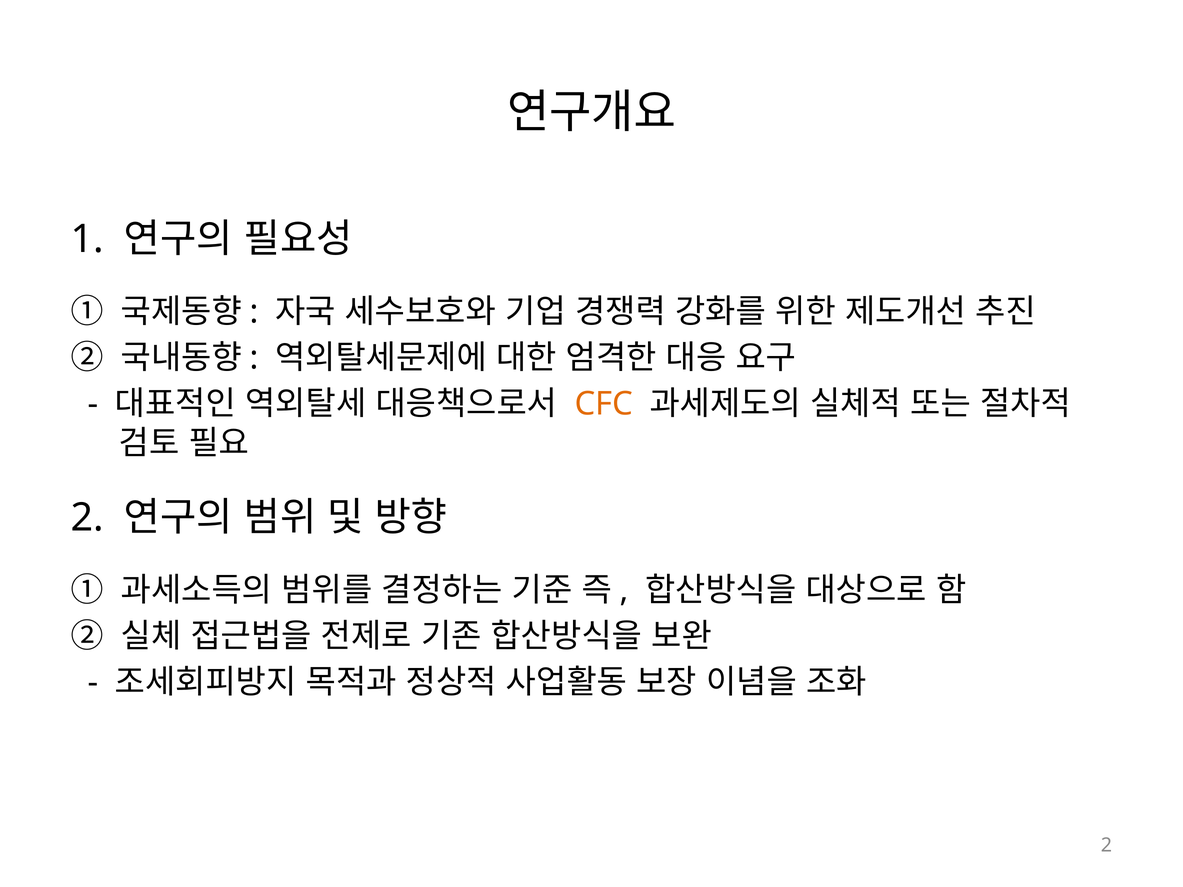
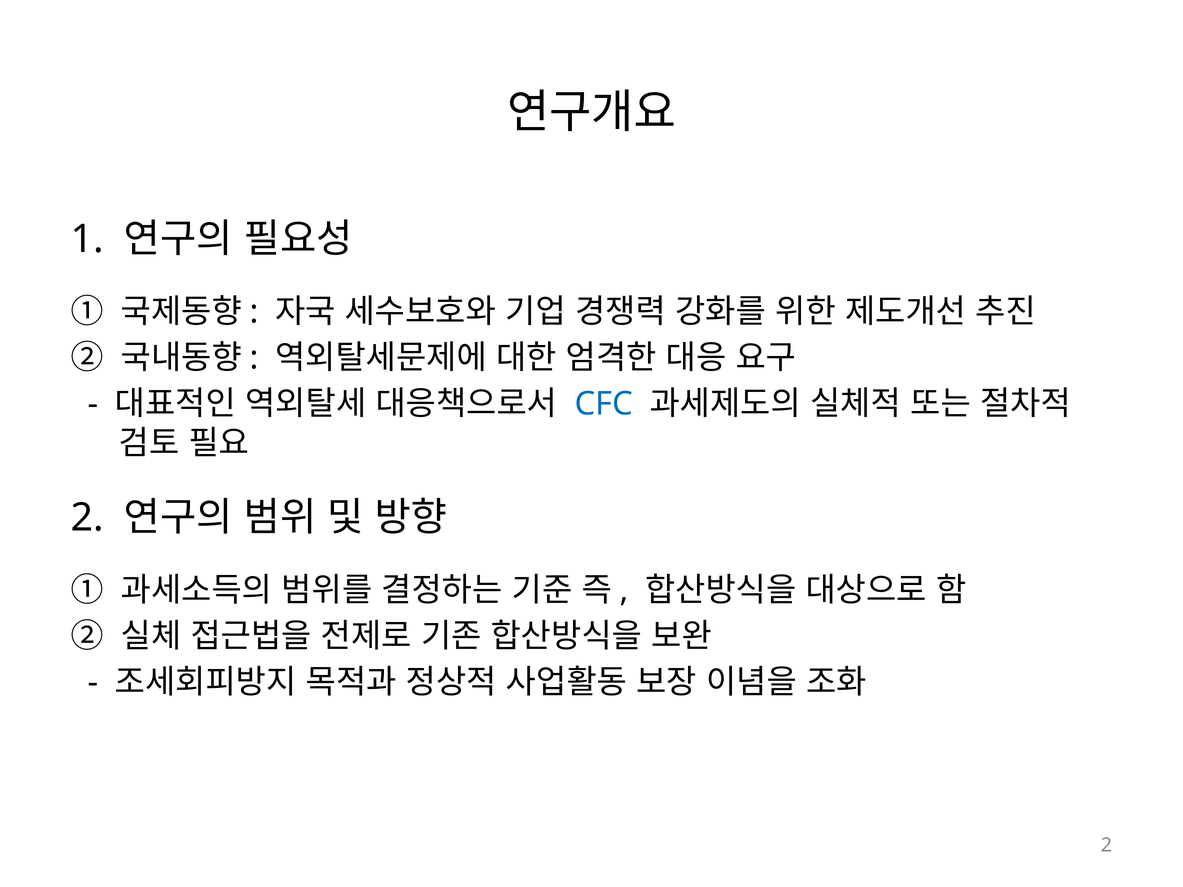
CFC colour: orange -> blue (604, 404)
